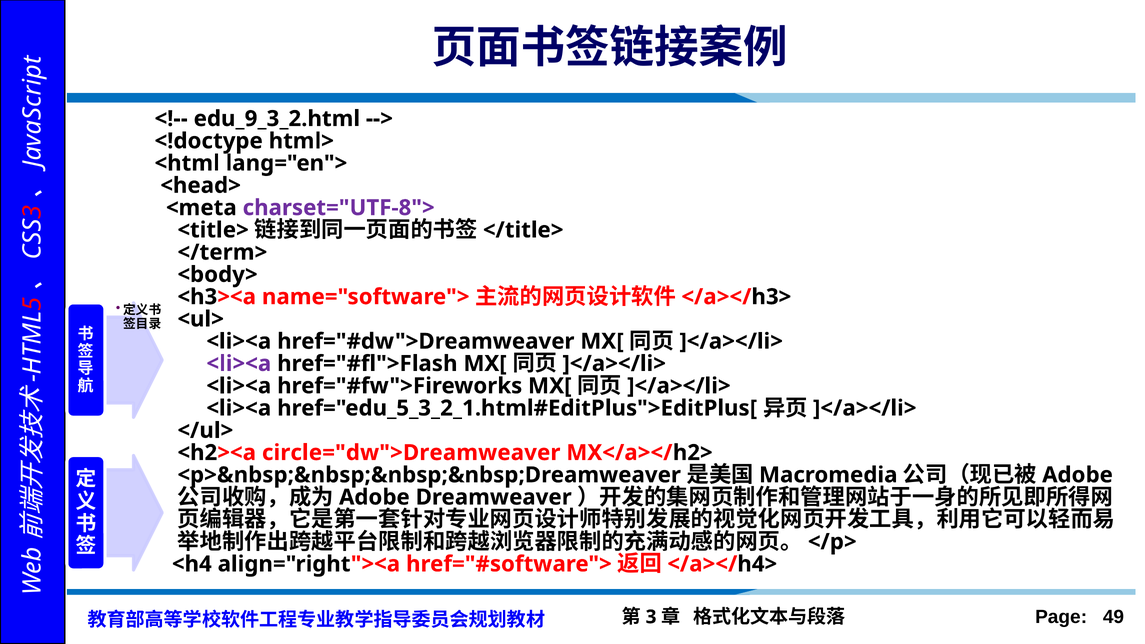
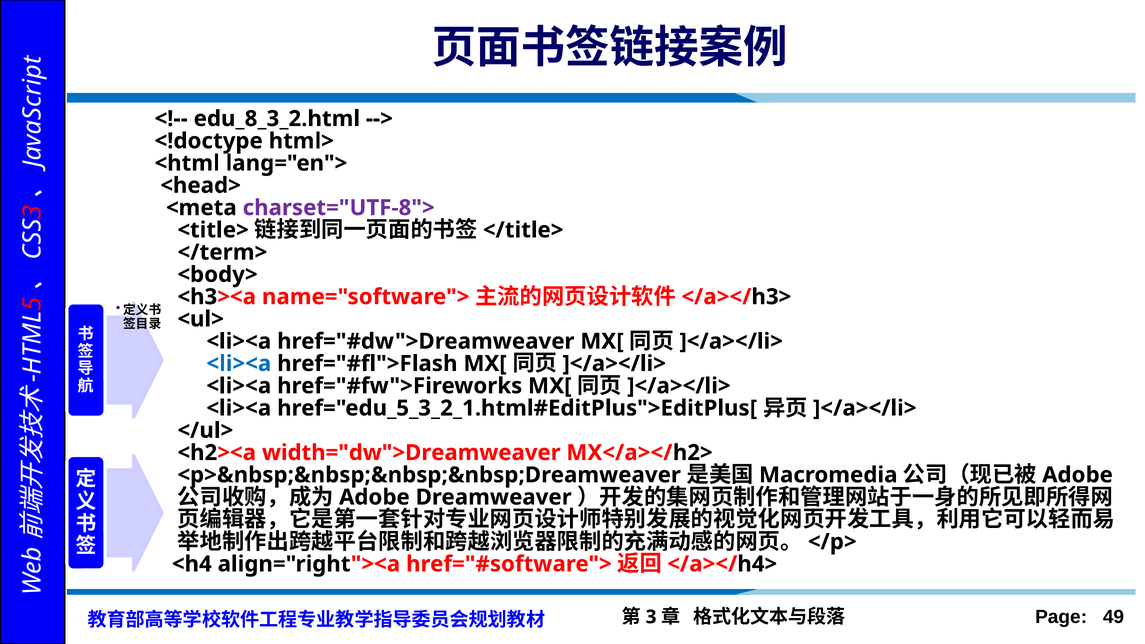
edu_9_3_2.html: edu_9_3_2.html -> edu_8_3_2.html (277, 119)
<li><a colour: purple -> blue (239, 364)
circle="dw">Dreamweaver: circle="dw">Dreamweaver -> width="dw">Dreamweaver (411, 453)
